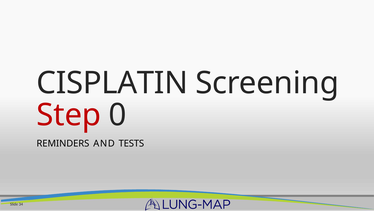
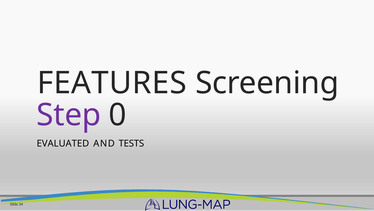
CISPLATIN: CISPLATIN -> FEATURES (112, 83)
Step colour: red -> purple (69, 115)
REMINDERS: REMINDERS -> EVALUATED (63, 143)
